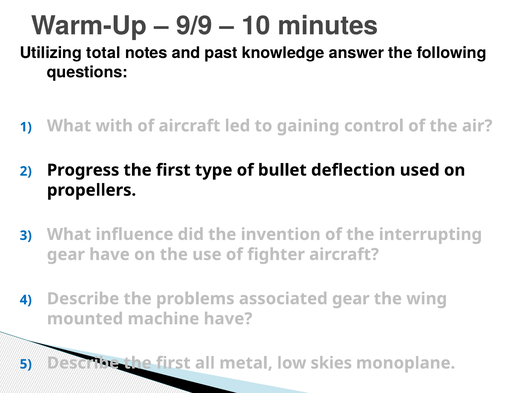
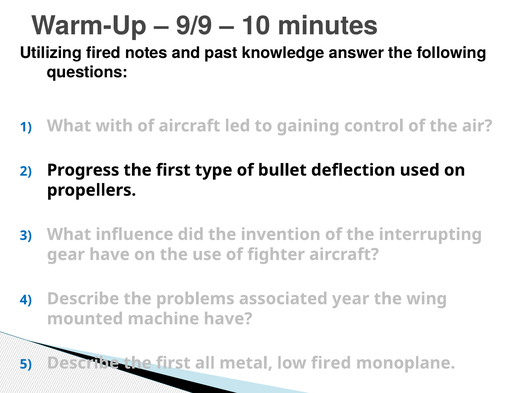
Utilizing total: total -> fired (103, 53)
associated gear: gear -> year (351, 299)
low skies: skies -> fired (331, 363)
